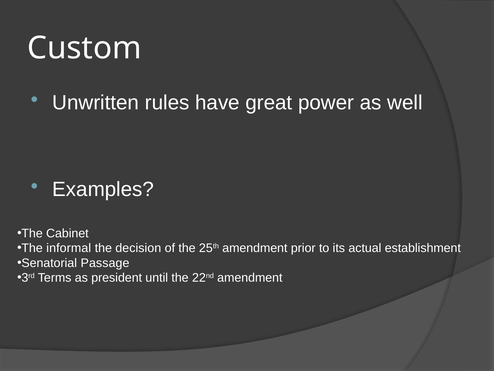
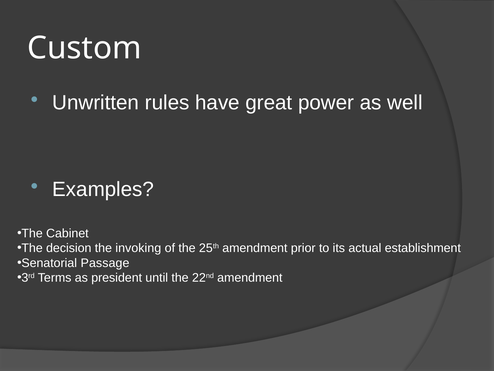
informal: informal -> decision (69, 248)
decision: decision -> invoking (138, 248)
